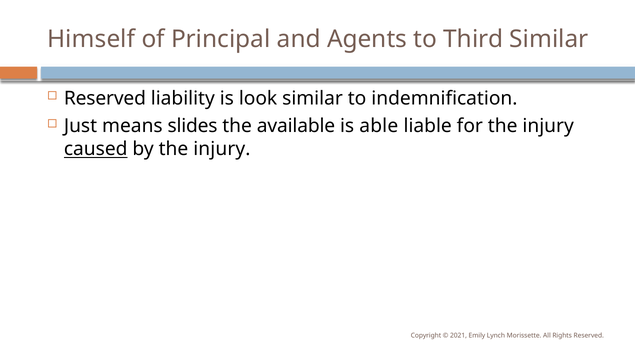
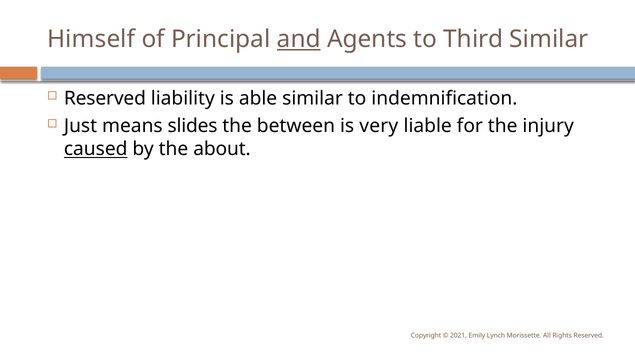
and underline: none -> present (299, 39)
look: look -> able (258, 99)
available: available -> between (296, 126)
able: able -> very (379, 126)
by the injury: injury -> about (222, 149)
